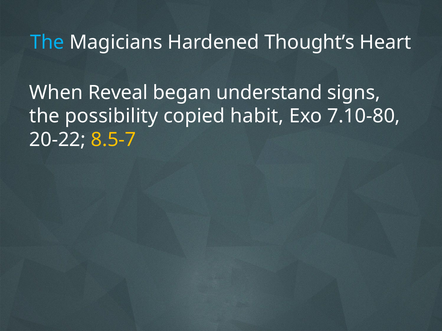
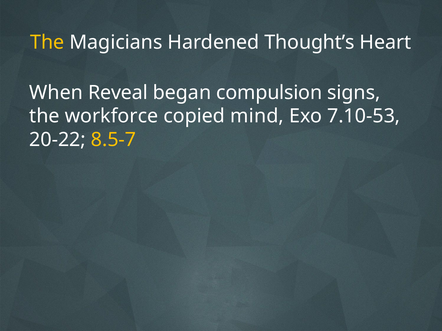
The colour: light blue -> yellow (47, 42)
understand: understand -> compulsion (269, 93)
possibility: possibility -> workforce (111, 116)
habit: habit -> mind (257, 116)
7.10-80: 7.10-80 -> 7.10-53 (364, 116)
